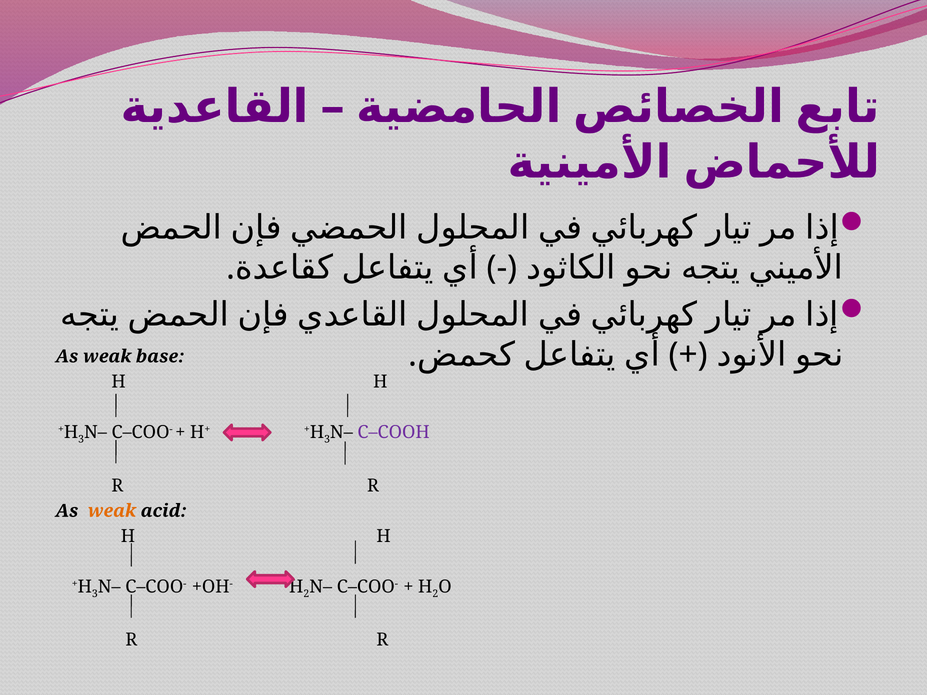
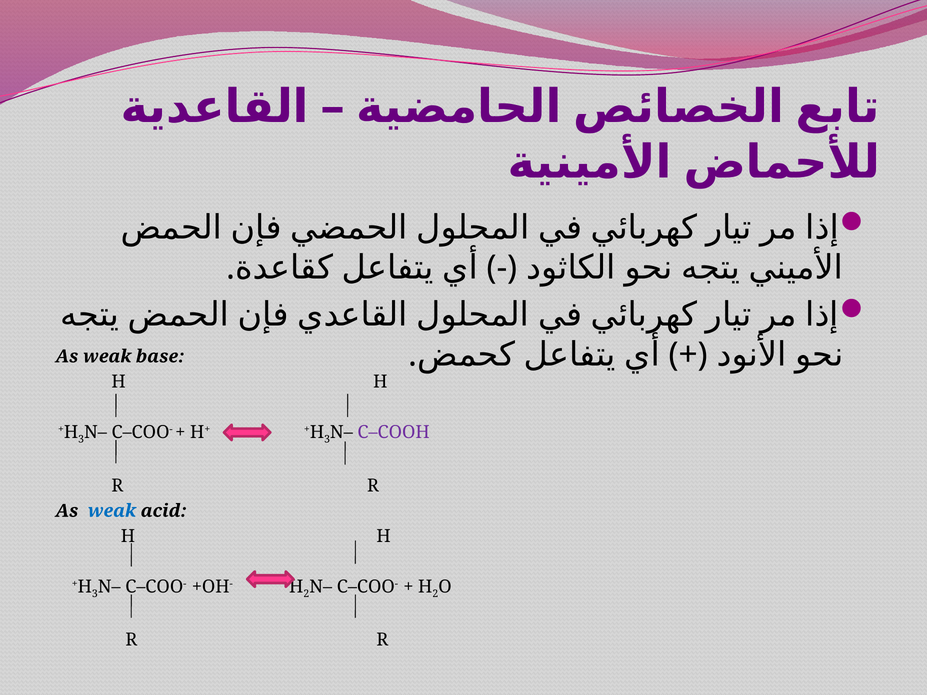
weak colour: orange -> blue (112, 511)
